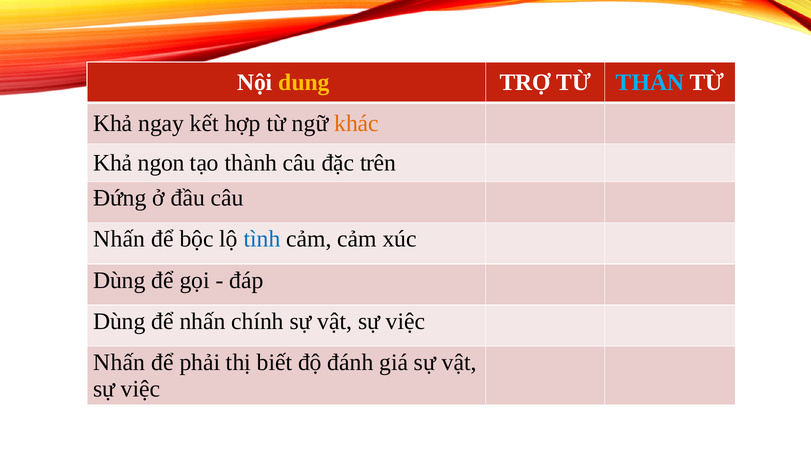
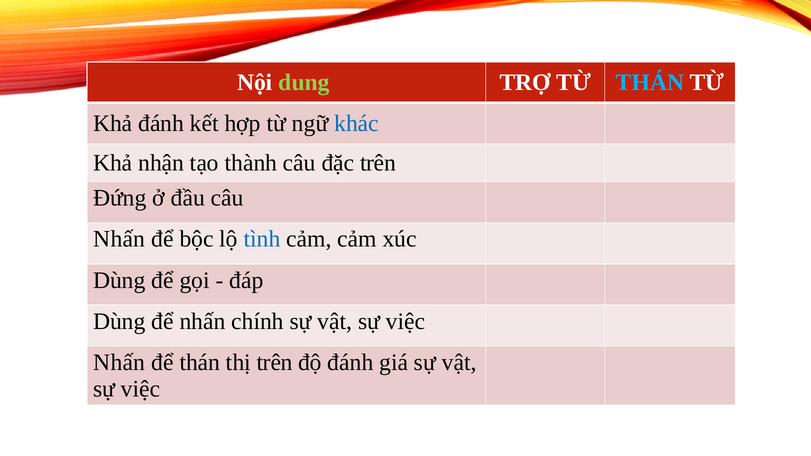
dung colour: yellow -> light green (304, 83)
Khả ngay: ngay -> đánh (161, 124)
khác colour: orange -> blue (356, 124)
ngon: ngon -> nhận (161, 163)
để phải: phải -> thán (200, 363)
thị biết: biết -> trên (275, 363)
